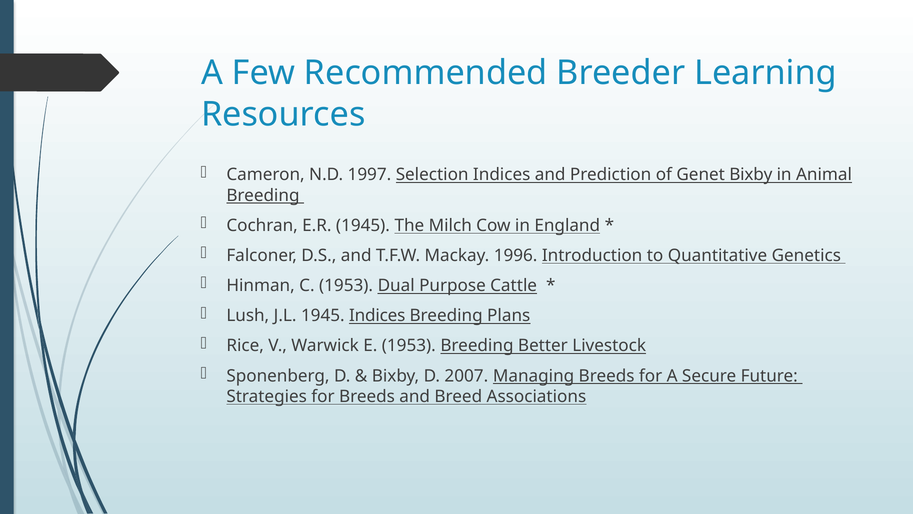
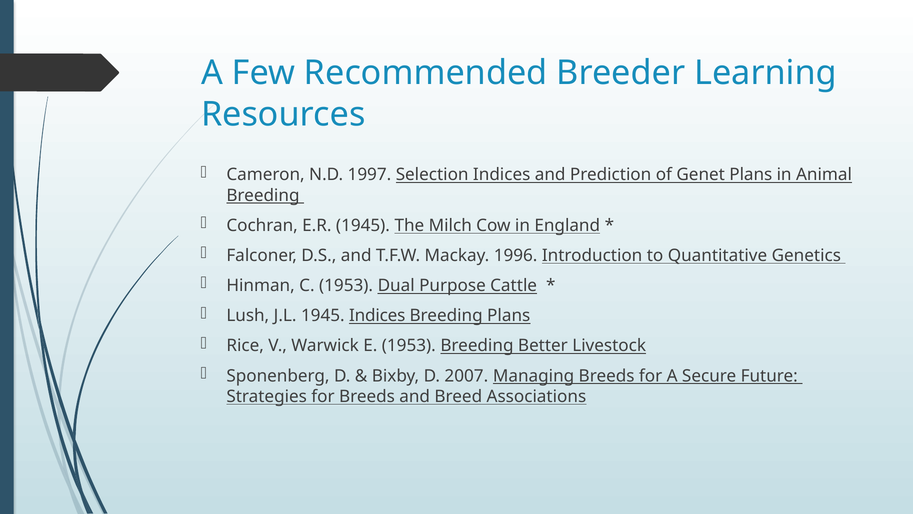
Genet Bixby: Bixby -> Plans (751, 175)
